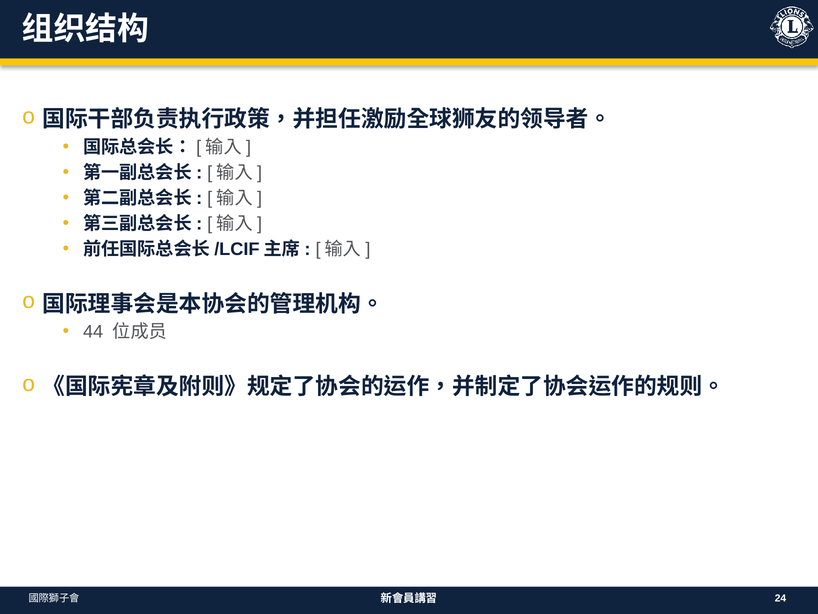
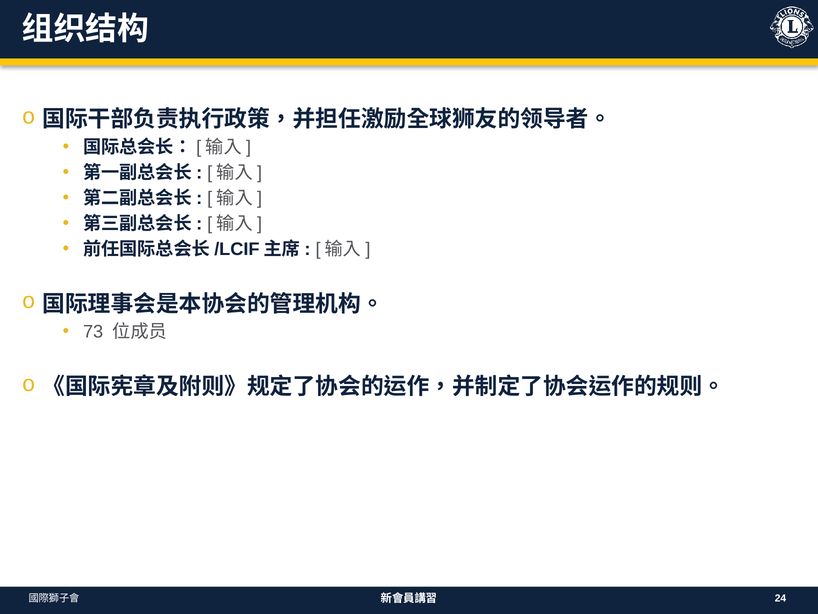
44: 44 -> 73 (93, 332)
